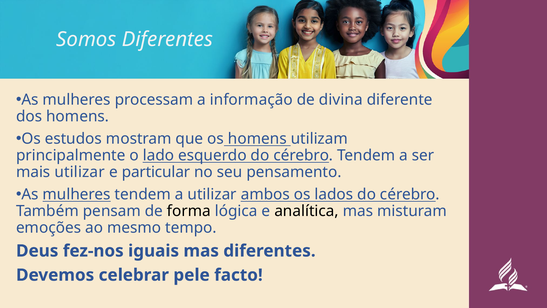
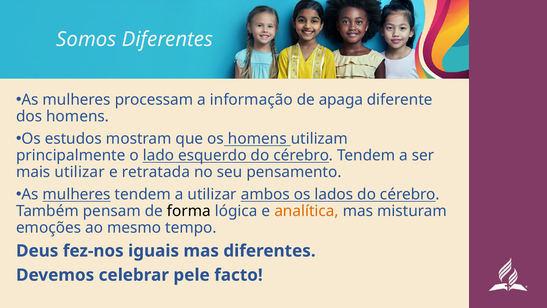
divina: divina -> apaga (341, 100)
particular: particular -> retratada (156, 172)
analítica colour: black -> orange (307, 211)
